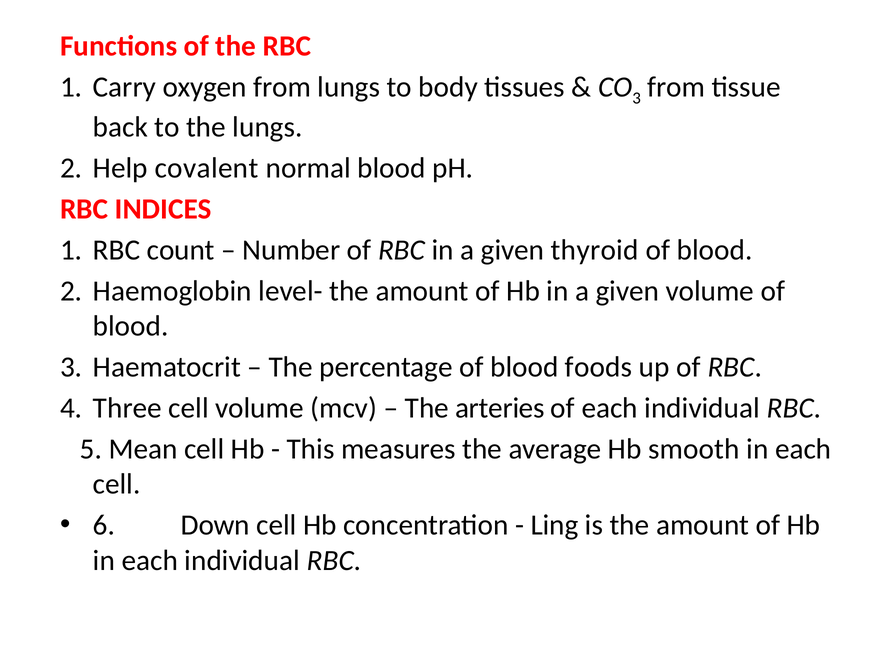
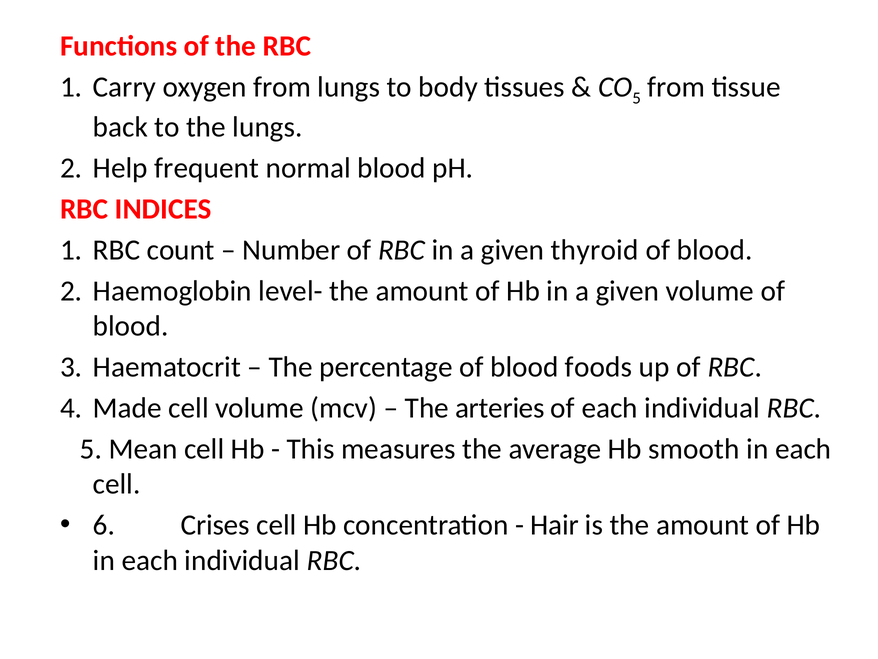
3: 3 -> 5 (637, 98)
covalent: covalent -> frequent (207, 168)
Three: Three -> Made (127, 408)
Down: Down -> Crises (215, 525)
Ling: Ling -> Hair (555, 525)
